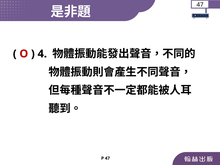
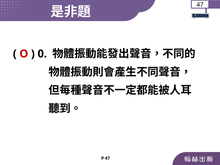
4: 4 -> 0 (42, 54)
